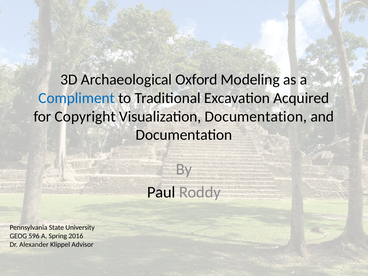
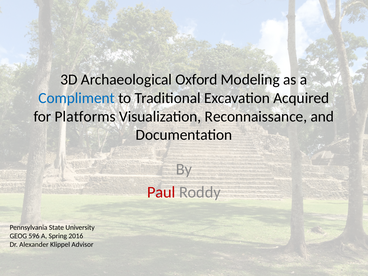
Copyright: Copyright -> Platforms (85, 116)
Visualization Documentation: Documentation -> Reconnaissance (256, 116)
Paul colour: black -> red (161, 192)
